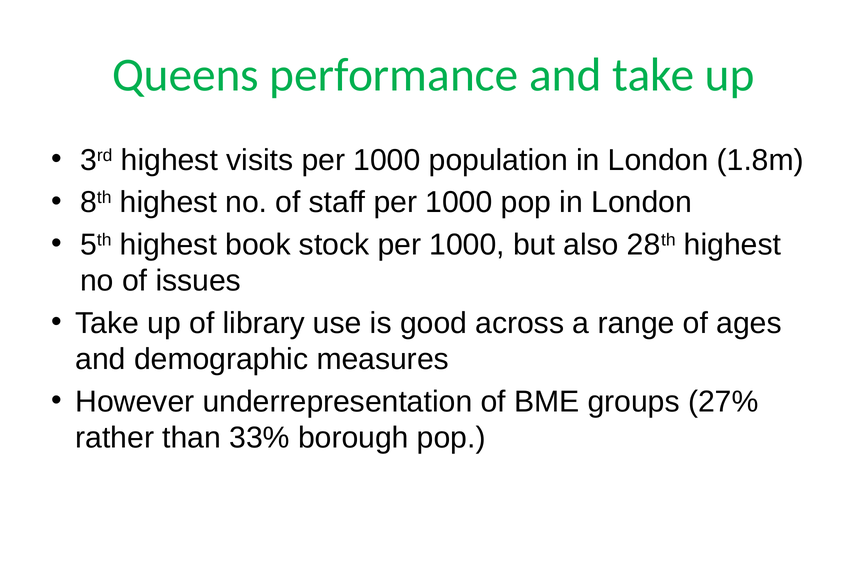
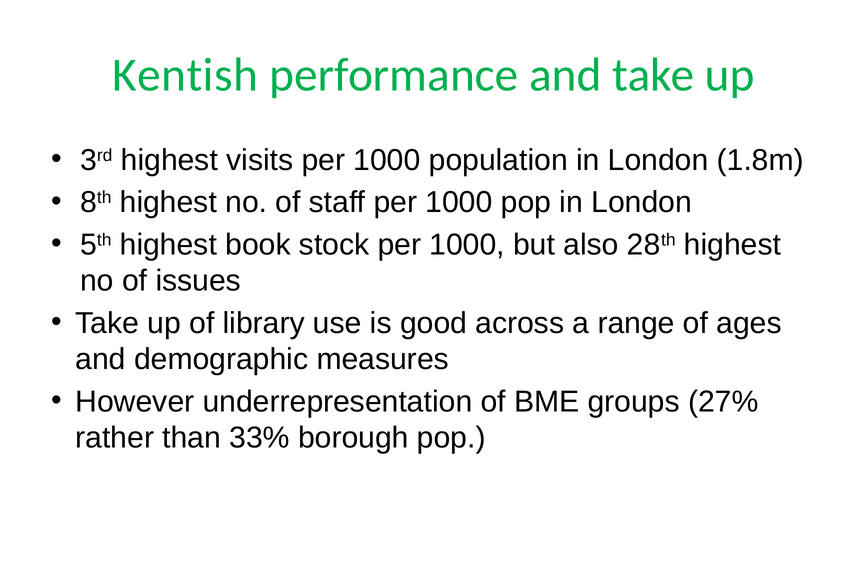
Queens: Queens -> Kentish (185, 75)
